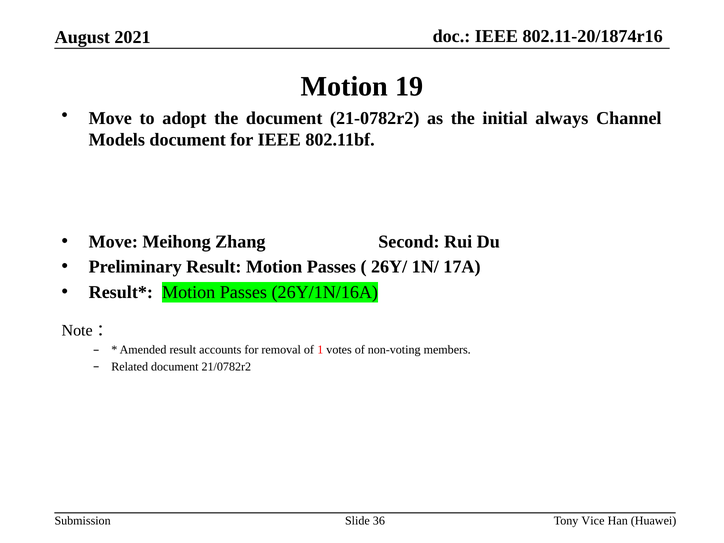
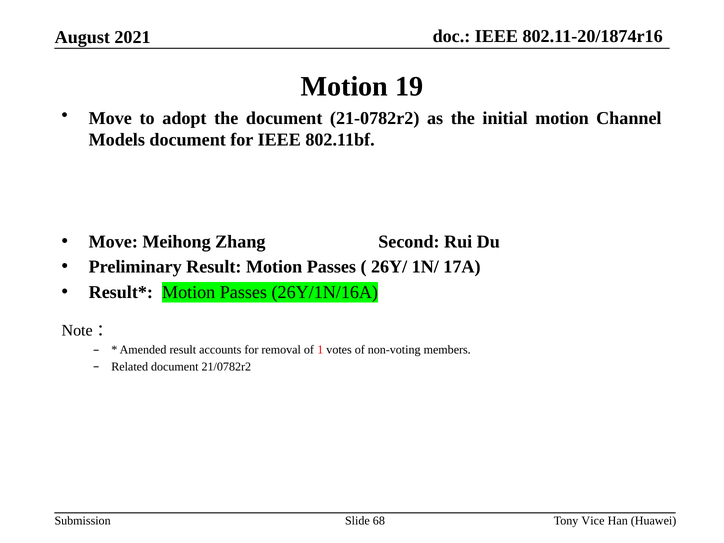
initial always: always -> motion (562, 118)
36: 36 -> 68 (379, 521)
